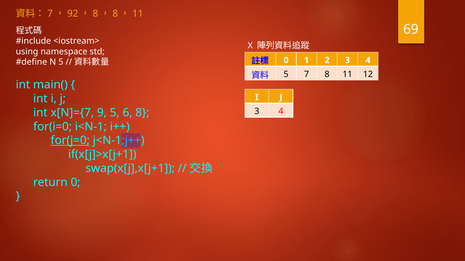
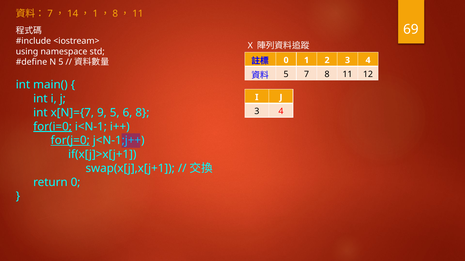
92: 92 -> 14 (73, 14)
8: 8 -> 1 (95, 14)
for(i=0 underline: none -> present (53, 127)
